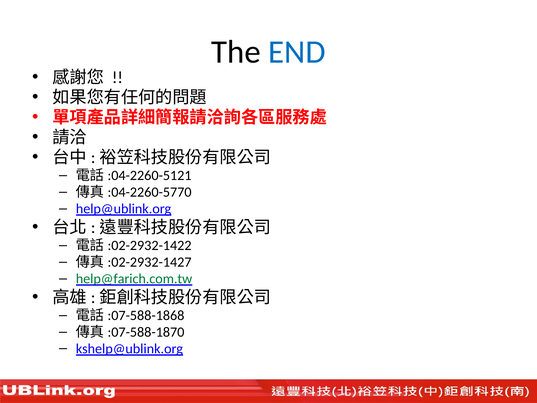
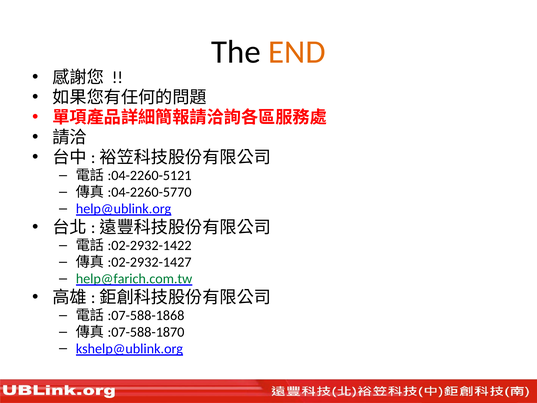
END colour: blue -> orange (297, 52)
